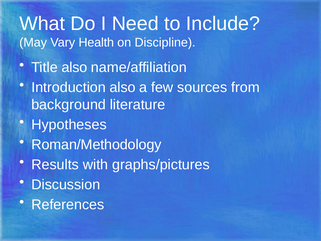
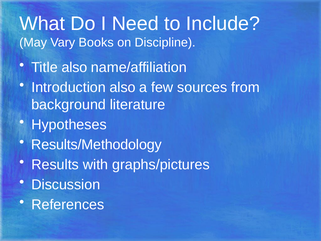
Health: Health -> Books (96, 42)
Roman/Methodology: Roman/Methodology -> Results/Methodology (96, 144)
